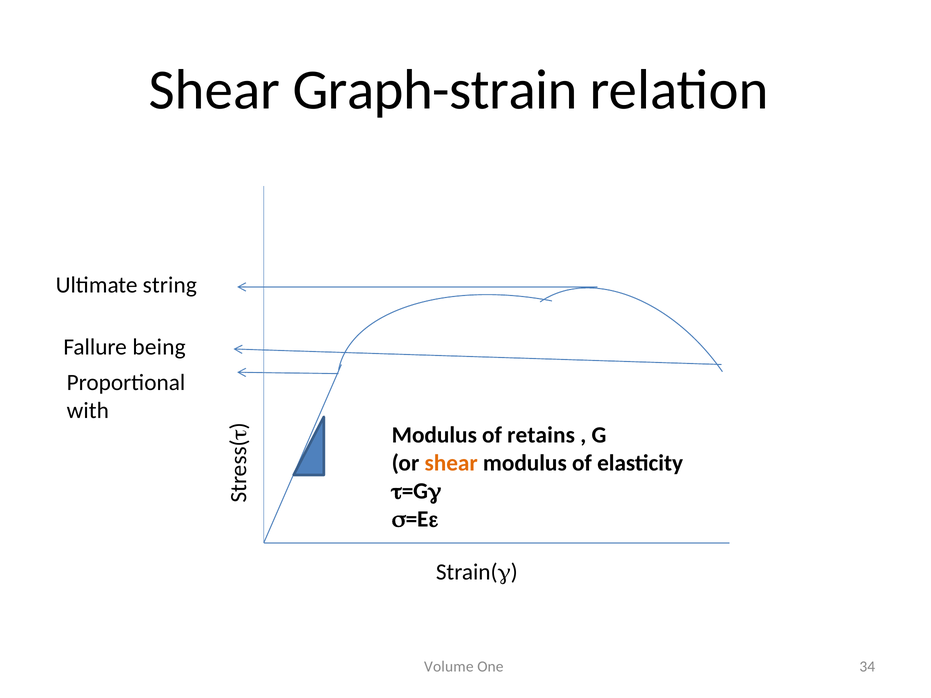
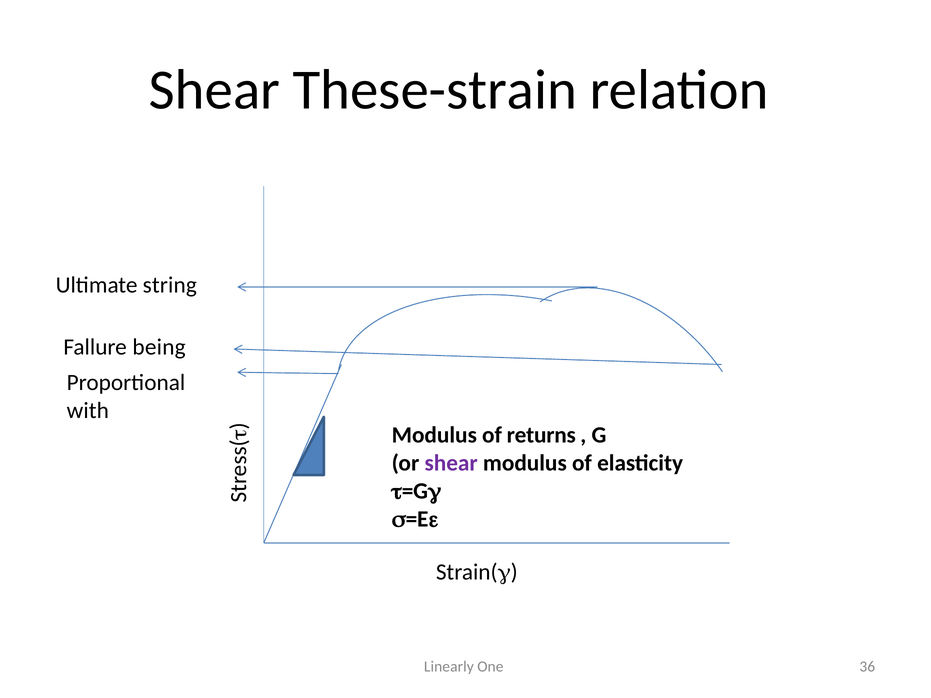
Graph-strain: Graph-strain -> These-strain (435, 90)
retains: retains -> returns (541, 435)
shear colour: orange -> purple (451, 463)
Volume: Volume -> Linearly (449, 667)
34: 34 -> 36 (867, 667)
